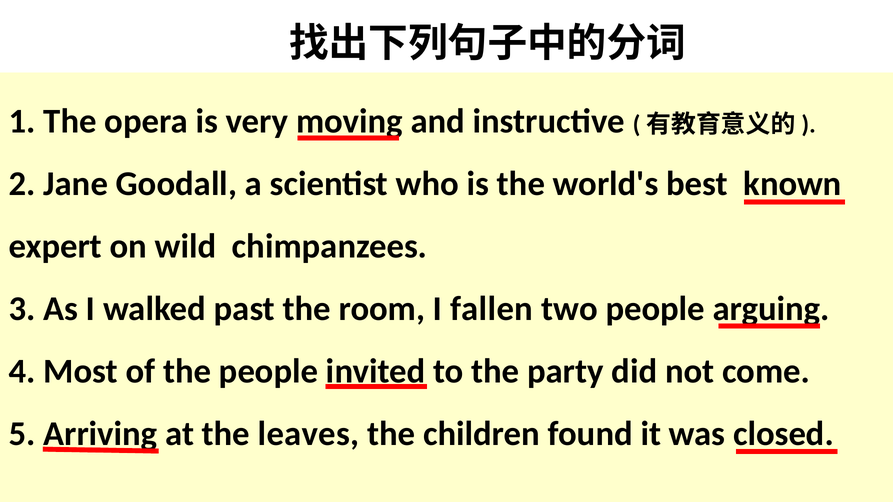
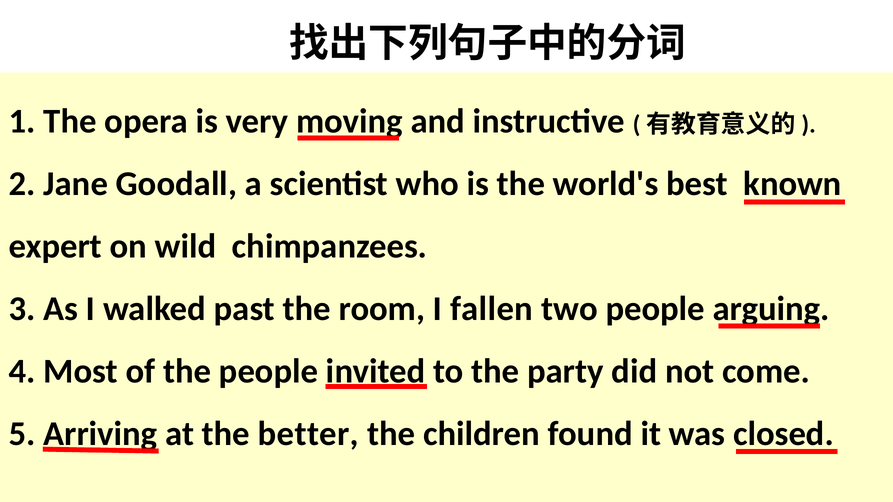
leaves: leaves -> better (308, 434)
